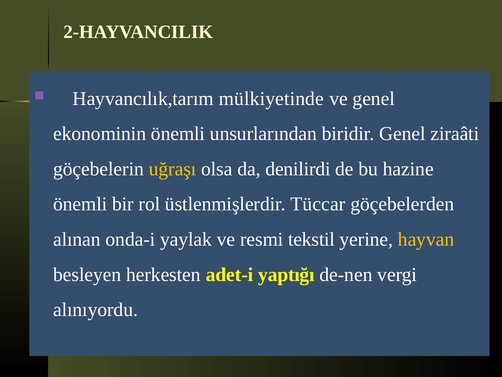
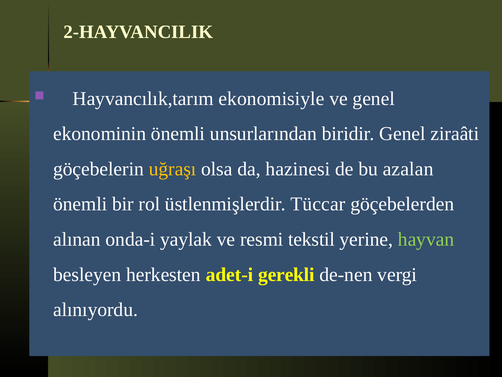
mülkiyetinde: mülkiyetinde -> ekonomisiyle (271, 98)
denilirdi: denilirdi -> hazinesi (298, 169)
hazine: hazine -> azalan (408, 169)
hayvan colour: yellow -> light green (426, 239)
yaptığı: yaptığı -> gerekli (286, 274)
